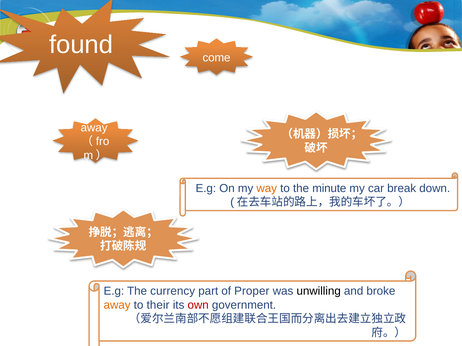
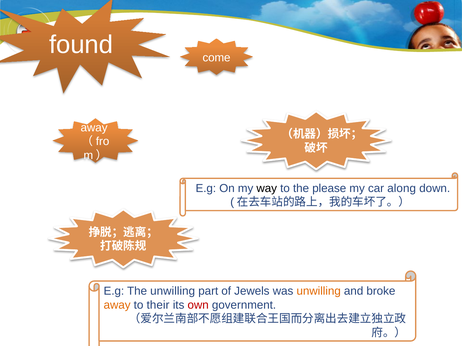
way colour: orange -> black (267, 189)
minute: minute -> please (329, 189)
break: break -> along (402, 189)
The currency: currency -> unwilling (173, 291)
Proper: Proper -> Jewels (252, 291)
unwilling colour: black -> orange (319, 291)
